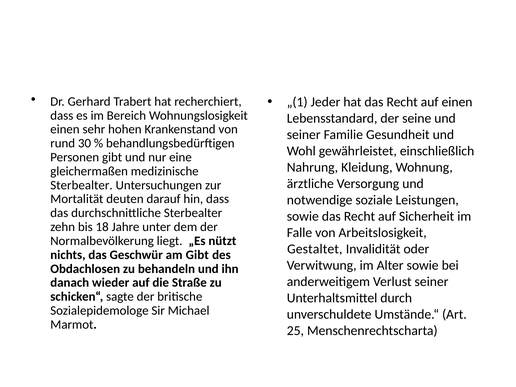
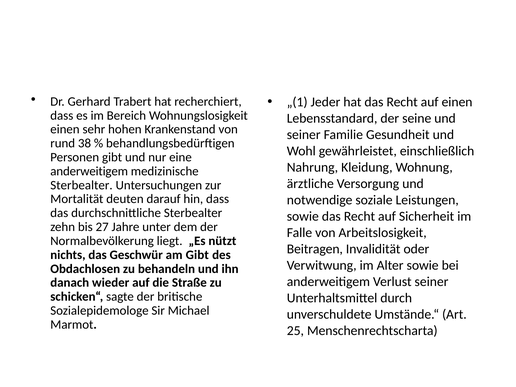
30: 30 -> 38 (85, 143)
gleichermaßen: gleichermaßen -> anderweitigem (89, 171)
18: 18 -> 27 (102, 227)
Gestaltet: Gestaltet -> Beitragen (315, 249)
